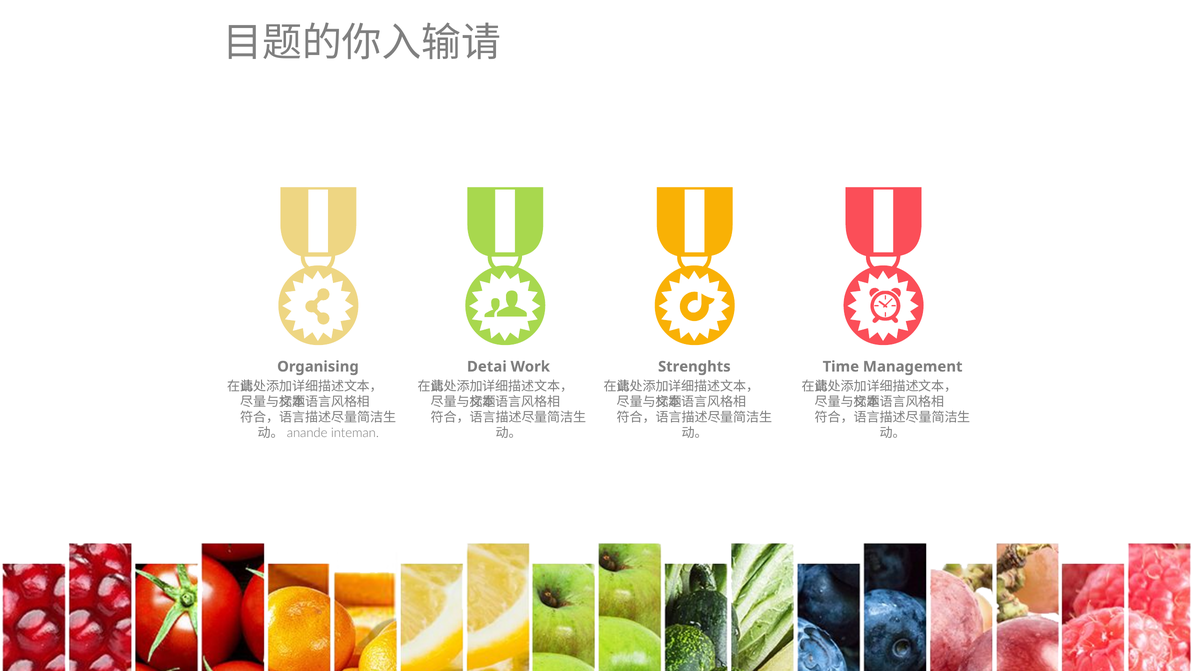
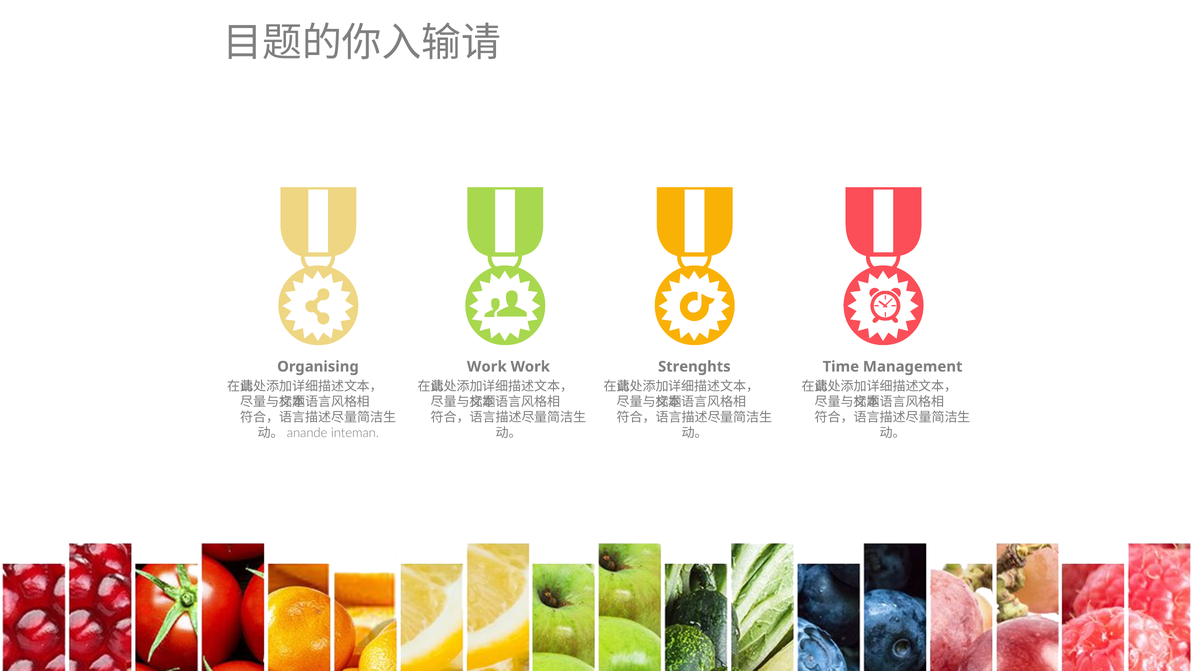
Detai: Detai -> Work (487, 367)
